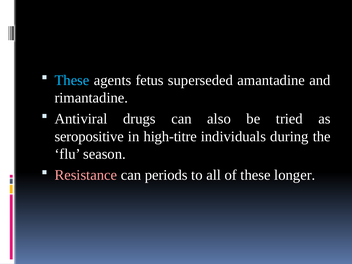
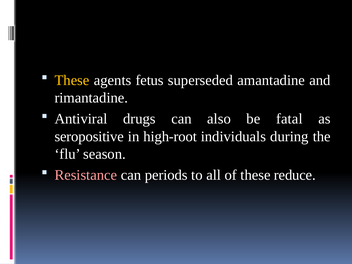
These colour: light blue -> yellow (72, 80)
tried: tried -> fatal (289, 119)
high-titre: high-titre -> high-root (170, 136)
longer: longer -> reduce (295, 175)
